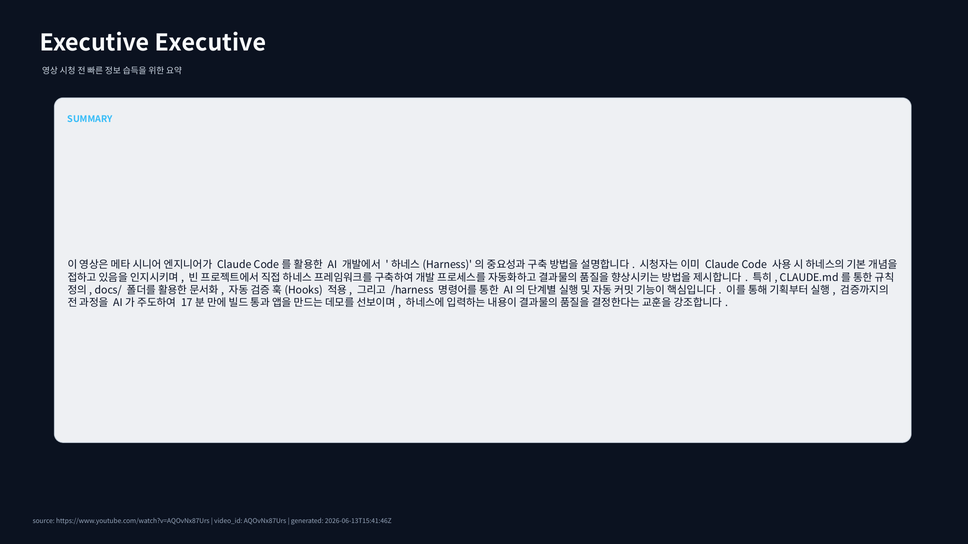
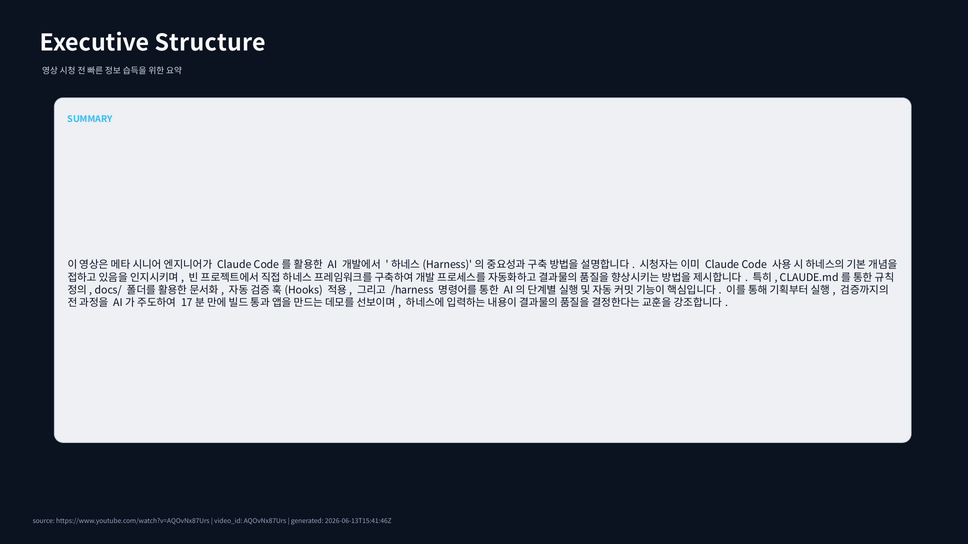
Executive Executive: Executive -> Structure (210, 43)
